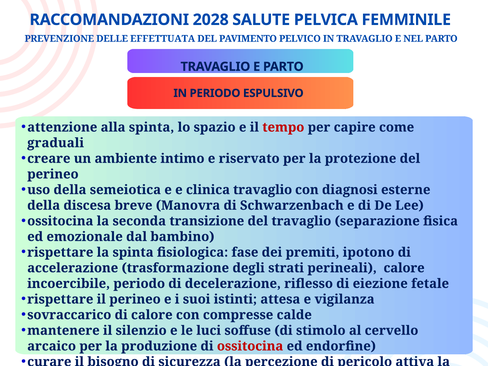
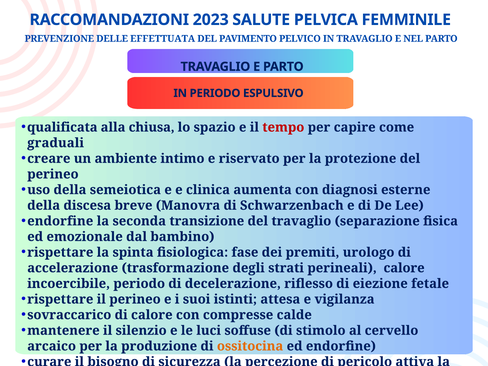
2028: 2028 -> 2023 (211, 20)
attenzione: attenzione -> qualificata (62, 127)
alla spinta: spinta -> chiusa (152, 127)
clinica travaglio: travaglio -> aumenta (263, 190)
ossitocina: ossitocina -> endorfine (60, 221)
ipotono: ipotono -> urologo (369, 252)
ossitocina colour: red -> orange (250, 346)
